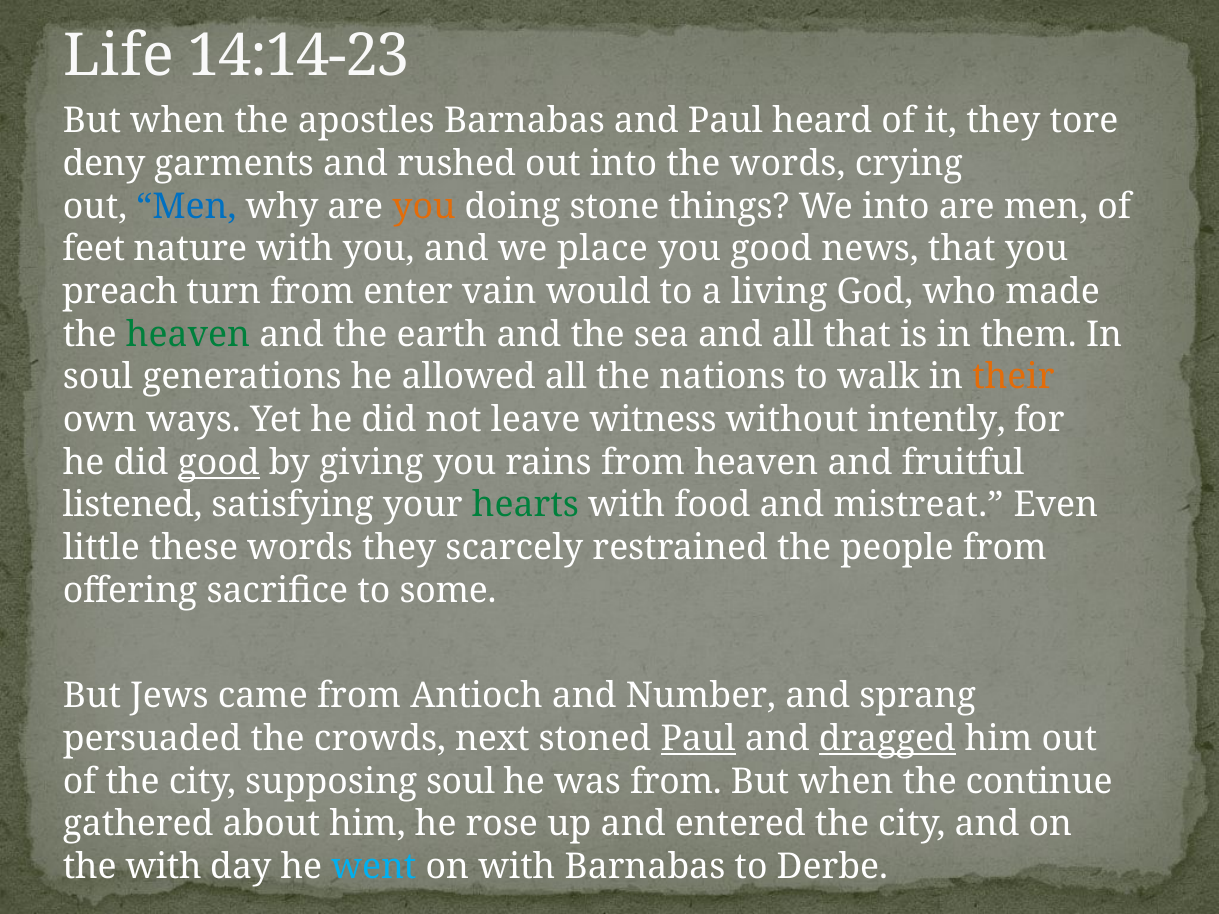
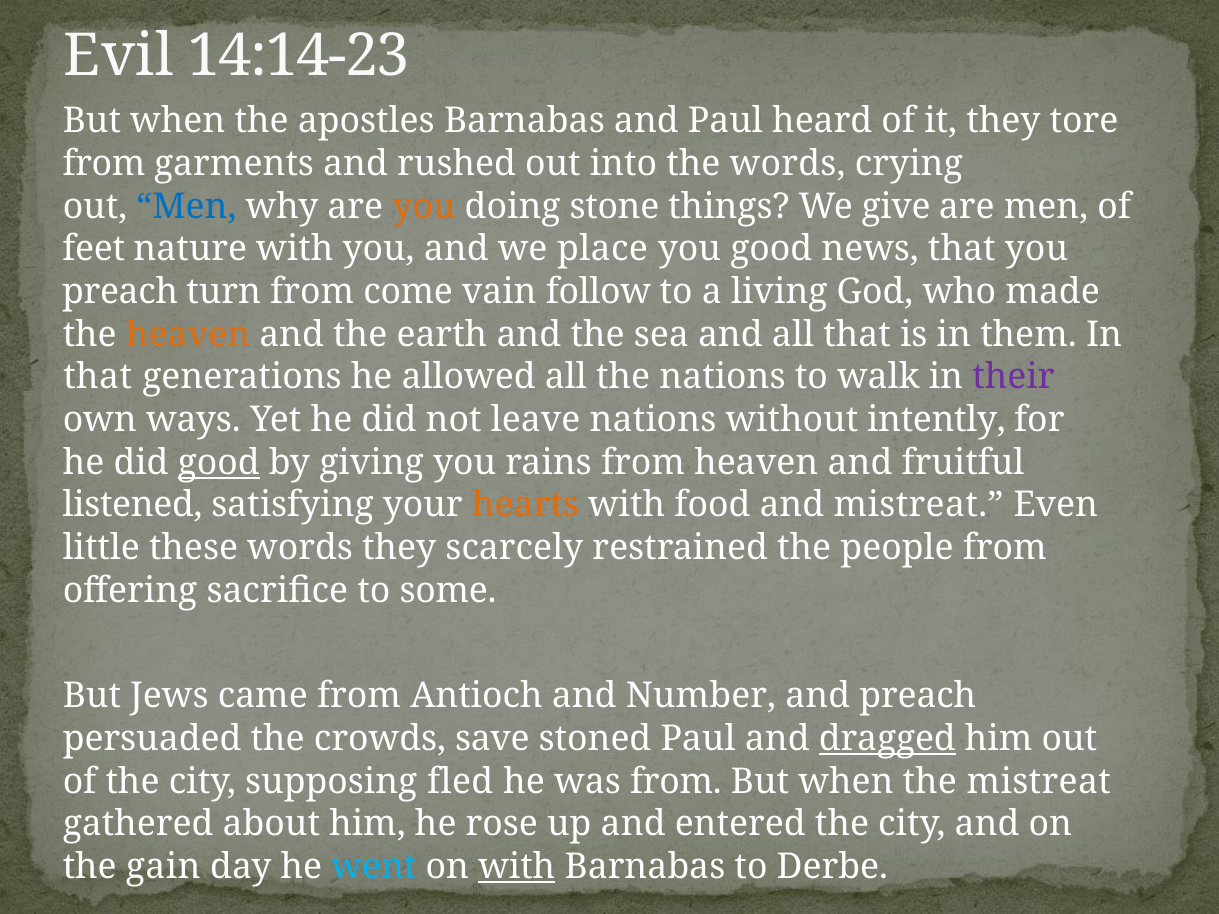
Life: Life -> Evil (119, 56)
deny: deny -> from (104, 164)
We into: into -> give (896, 207)
enter: enter -> come (408, 292)
would: would -> follow (598, 292)
heaven colour: green -> orange (188, 335)
soul: soul -> that (98, 377)
their colour: orange -> purple (1013, 377)
leave witness: witness -> nations (653, 420)
hearts colour: green -> orange (525, 505)
and sprang: sprang -> preach (918, 696)
next: next -> save (492, 739)
Paul underline: present -> none (698, 739)
supposing soul: soul -> fled (460, 782)
the continue: continue -> mistreat (1039, 782)
the with: with -> gain (163, 867)
with underline: none -> present (517, 867)
